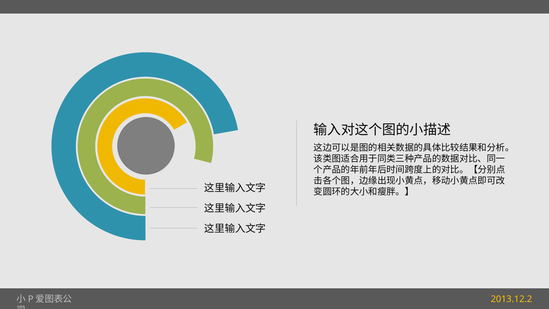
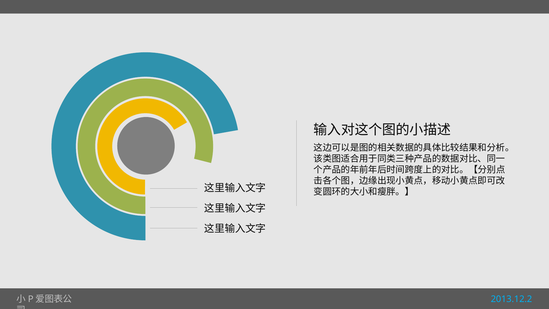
2013.12.2 colour: yellow -> light blue (511, 299)
